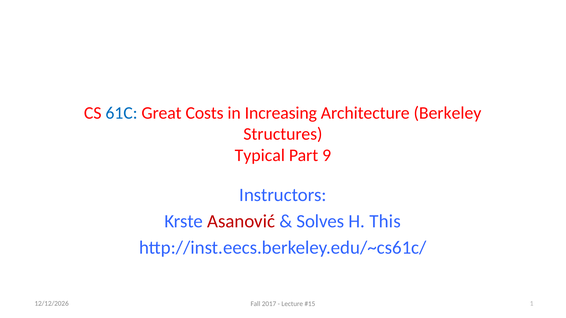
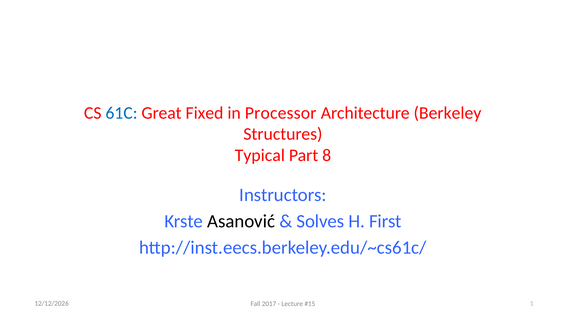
Costs: Costs -> Fixed (204, 113)
Increasing: Increasing -> Processor (281, 113)
9: 9 -> 8 (327, 155)
Asanović colour: red -> black (241, 222)
This: This -> First (385, 222)
